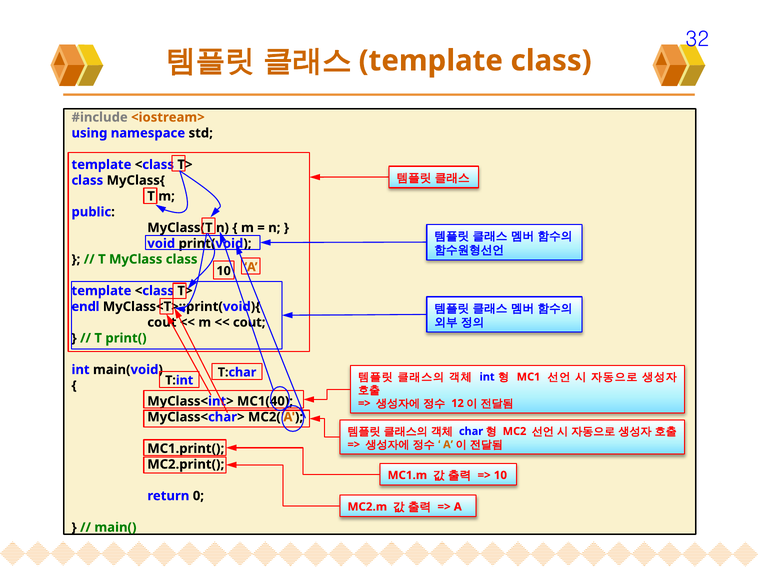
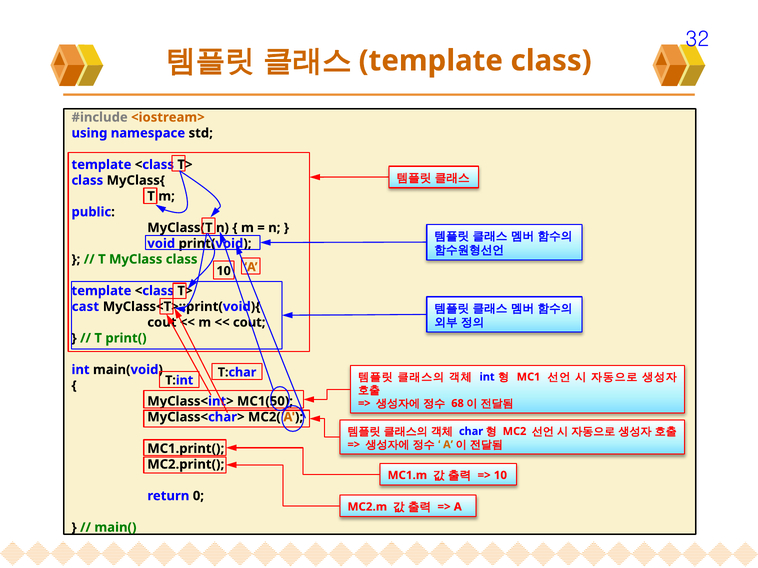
endl: endl -> cast (85, 307)
MC1(40: MC1(40 -> MC1(50 (265, 402)
12: 12 -> 68 (458, 404)
